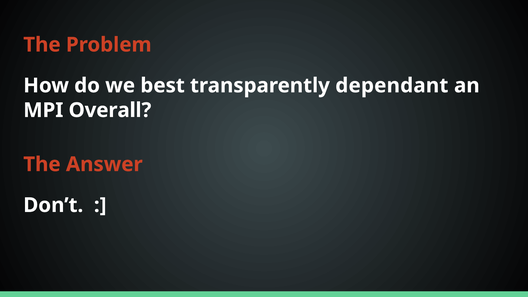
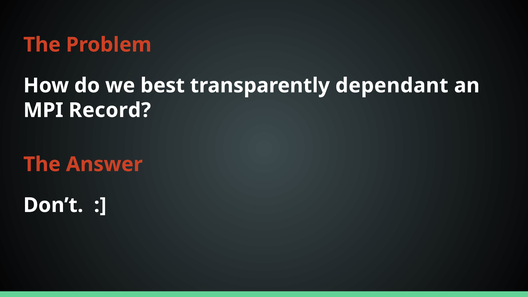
Overall: Overall -> Record (110, 110)
